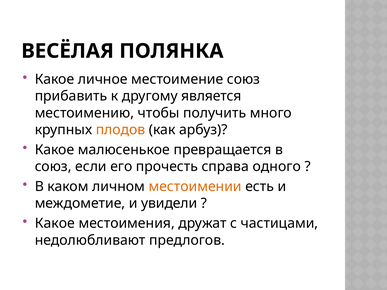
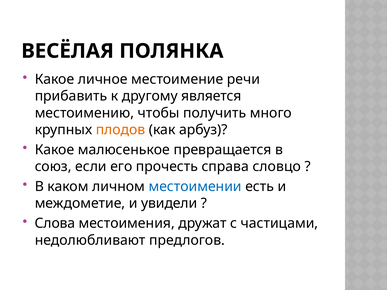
местоимение союз: союз -> речи (243, 79)
одного: одного -> словцо (277, 167)
местоимении colour: orange -> blue (195, 187)
Какое: Какое -> Слова (55, 224)
